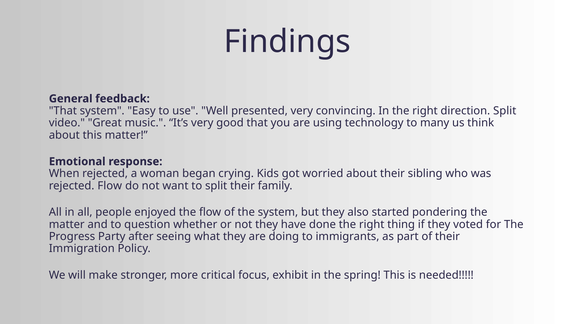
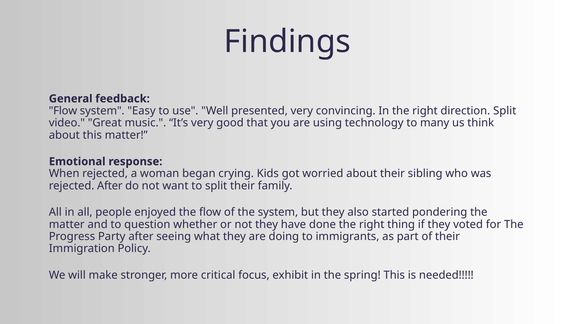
That: That -> Flow (63, 111)
rejected Flow: Flow -> After (110, 185)
